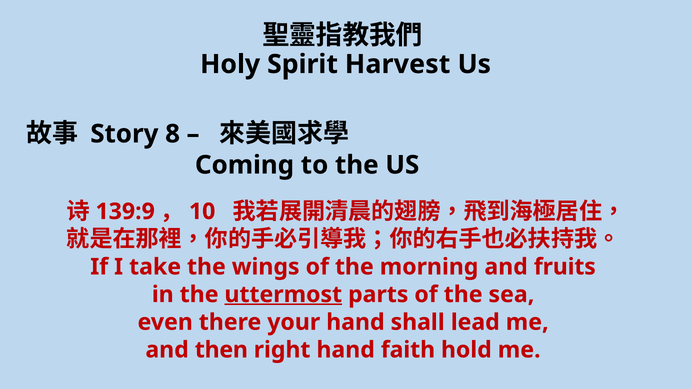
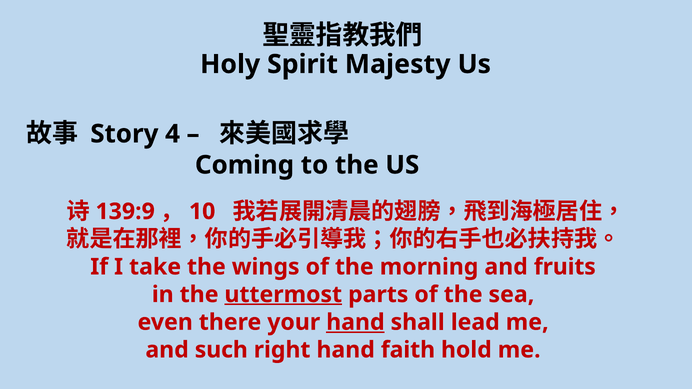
Harvest: Harvest -> Majesty (398, 64)
8: 8 -> 4 (173, 134)
hand underline: none -> present (355, 322)
then: then -> such (221, 350)
